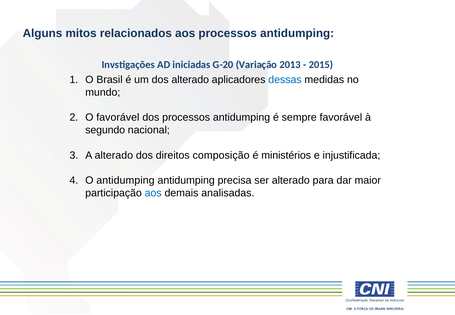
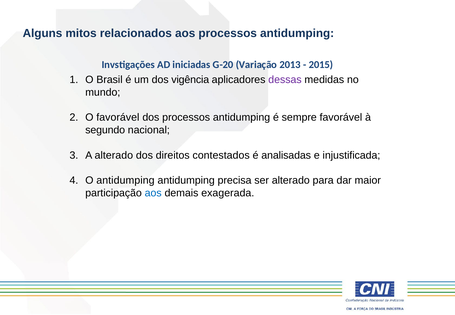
dos alterado: alterado -> vigência (190, 80)
dessas colour: blue -> purple (285, 80)
composição: composição -> contestados (221, 155)
ministérios: ministérios -> analisadas (286, 155)
analisadas: analisadas -> exagerada (228, 193)
